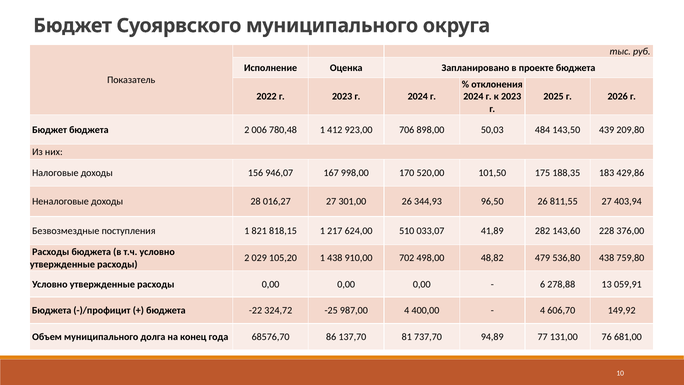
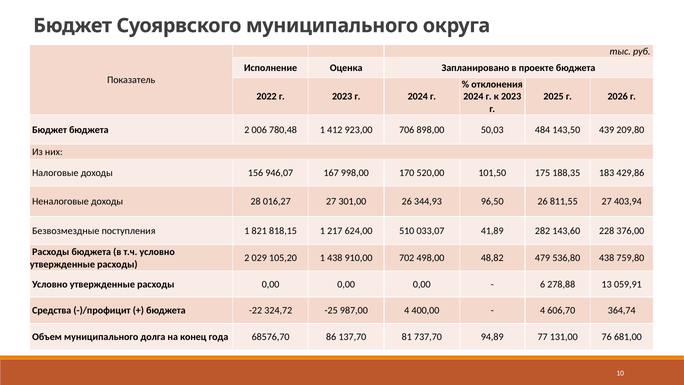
Бюджета: Бюджета -> Средства (52, 310)
149,92: 149,92 -> 364,74 (622, 310)
